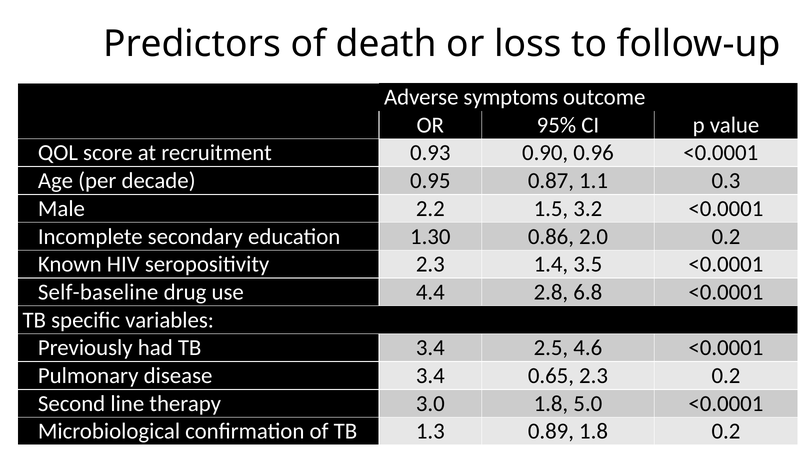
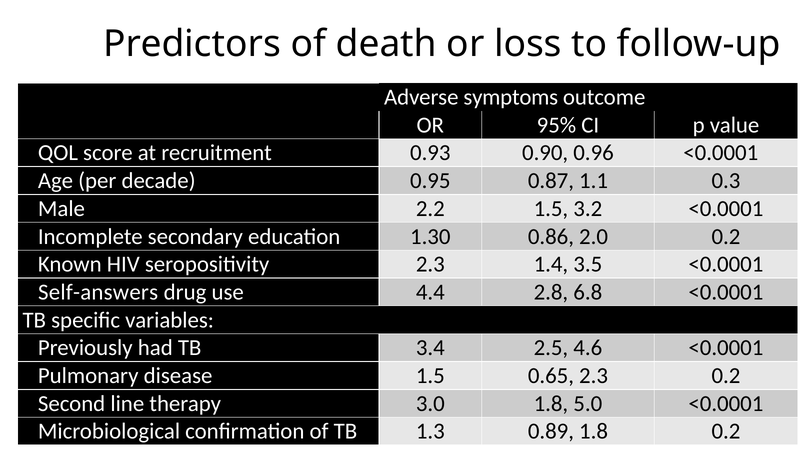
Self-baseline: Self-baseline -> Self-answers (98, 292)
disease 3.4: 3.4 -> 1.5 (430, 376)
